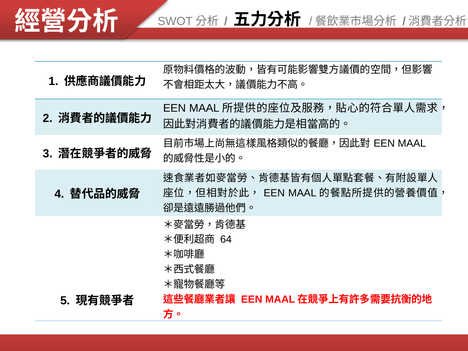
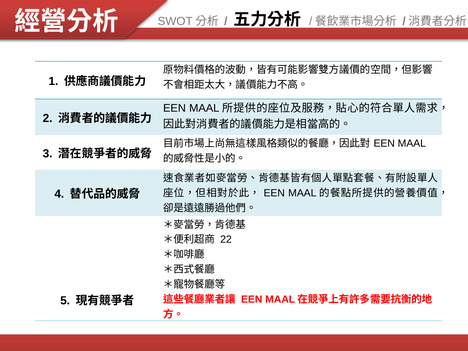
64: 64 -> 22 (226, 240)
